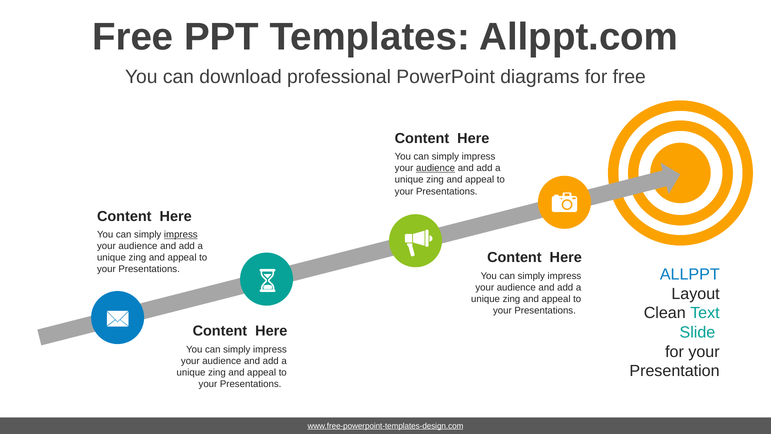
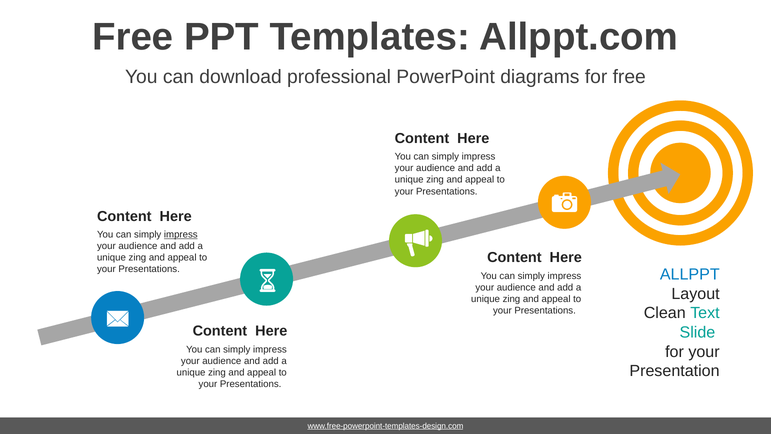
audience underline: present -> none (436, 168)
